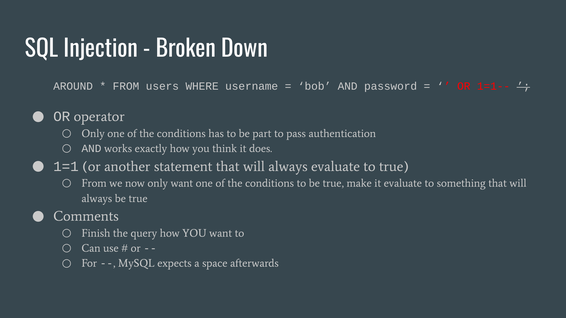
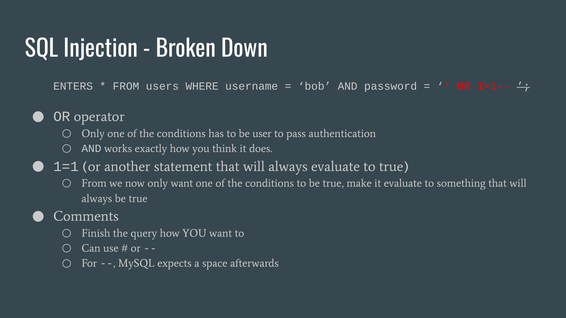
AROUND: AROUND -> ENTERS (73, 86)
part: part -> user (262, 134)
